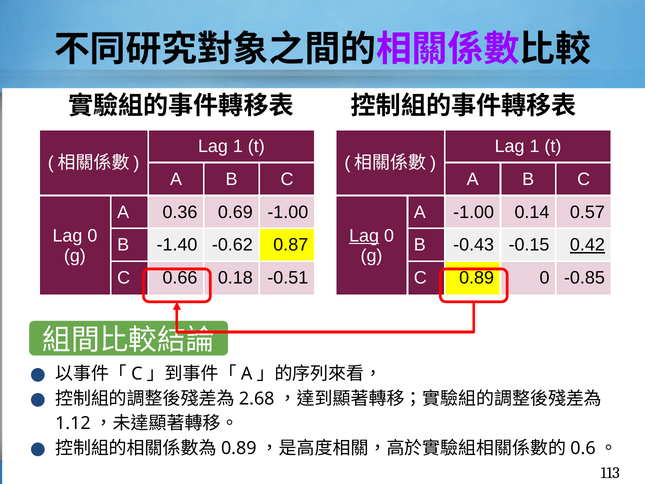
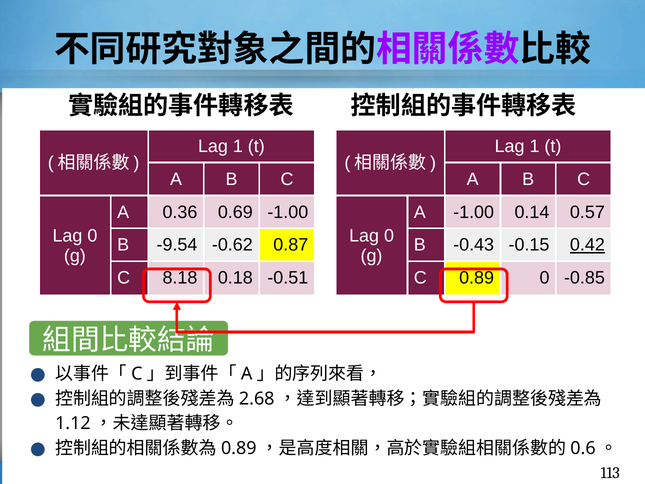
Lag underline: present -> none (364, 236)
-1.40: -1.40 -> -9.54 (177, 245)
0.66: 0.66 -> 8.18 (180, 278)
